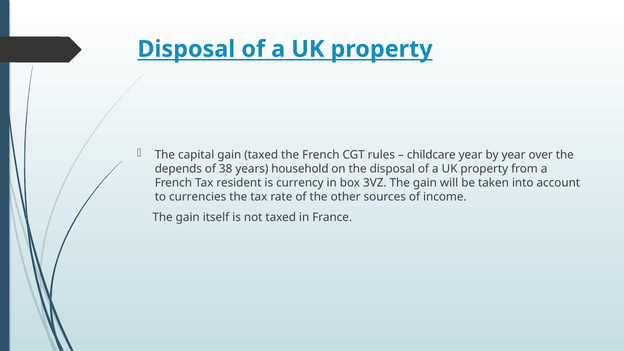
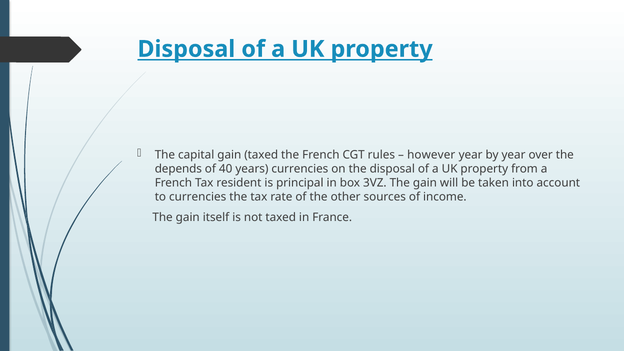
childcare: childcare -> however (431, 155)
38: 38 -> 40 (226, 169)
years household: household -> currencies (300, 169)
currency: currency -> principal (300, 183)
